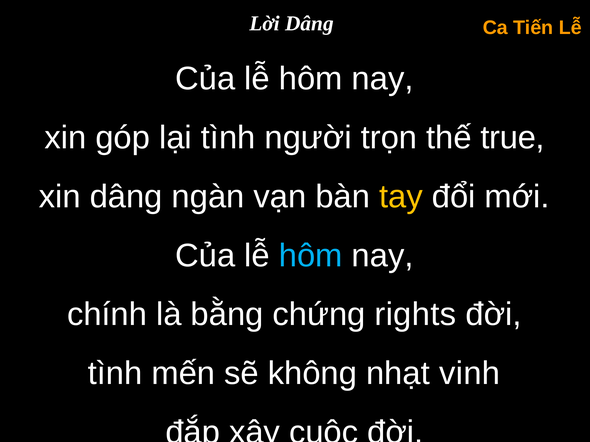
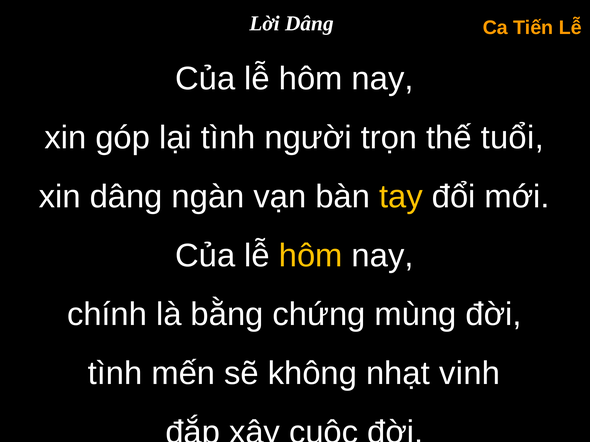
true: true -> tuổi (512, 138)
hôm colour: light blue -> yellow (311, 256)
rights: rights -> mùng (415, 315)
